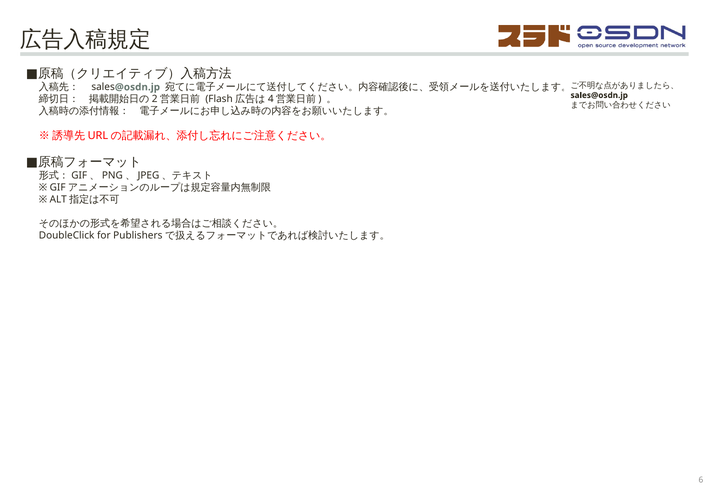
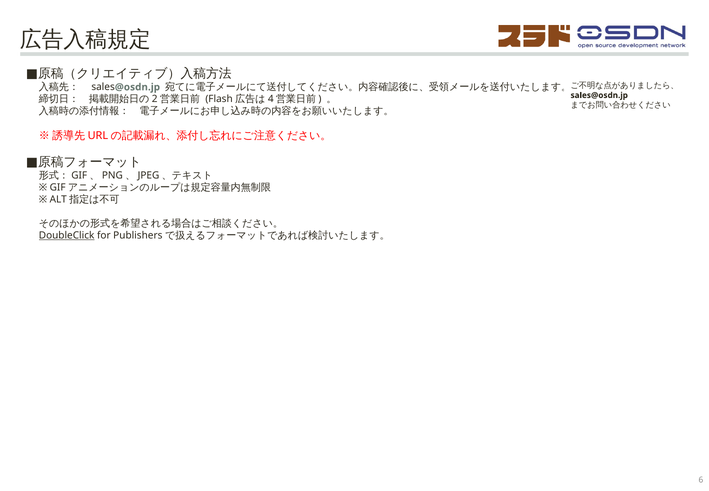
DoubleClick underline: none -> present (67, 235)
